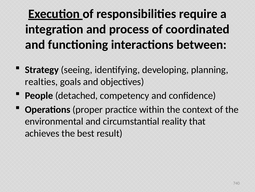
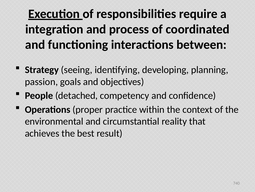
realties: realties -> passion (41, 81)
